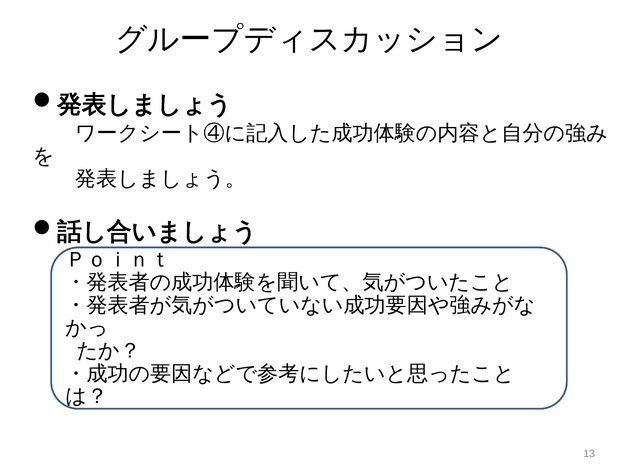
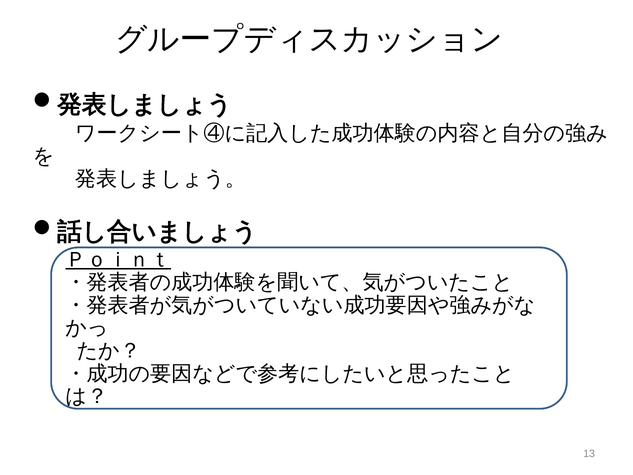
Ｐｏｉｎｔ underline: none -> present (118, 259)
